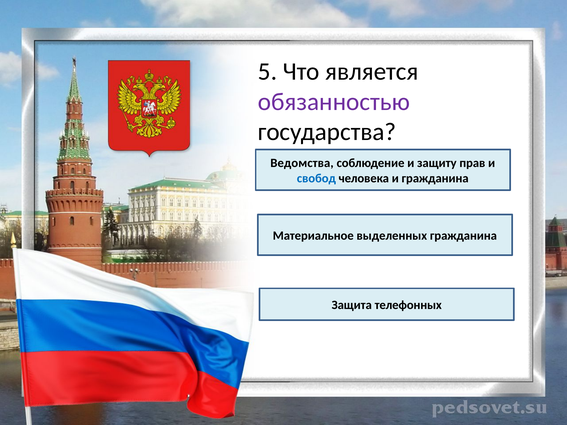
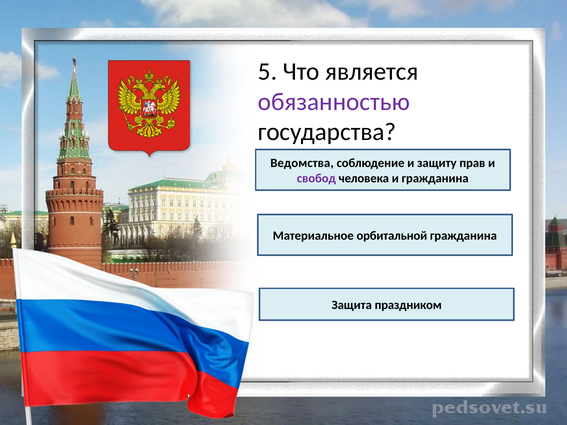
свобод colour: blue -> purple (316, 178)
выделенных: выделенных -> орбитальной (392, 236)
телефонных: телефонных -> праздником (408, 305)
